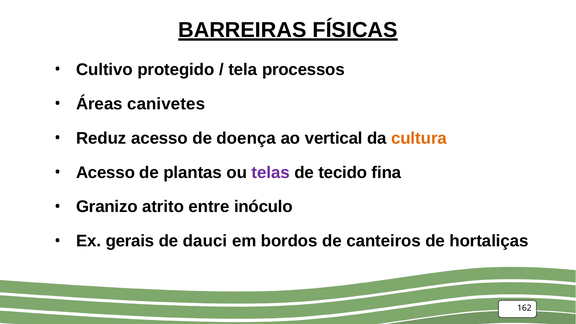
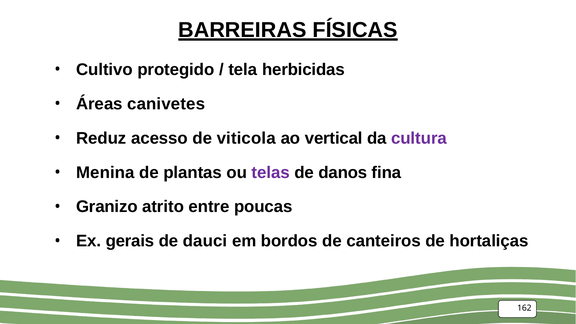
processos: processos -> herbicidas (303, 70)
doença: doença -> viticola (246, 138)
cultura colour: orange -> purple (419, 138)
Acesso: Acesso -> Menina (105, 172)
tecido: tecido -> danos (343, 172)
inóculo: inóculo -> poucas (263, 207)
